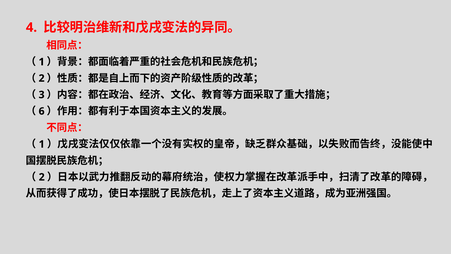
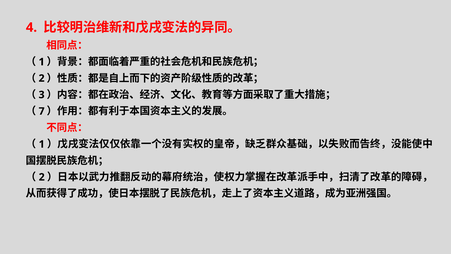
6: 6 -> 7 (42, 111)
